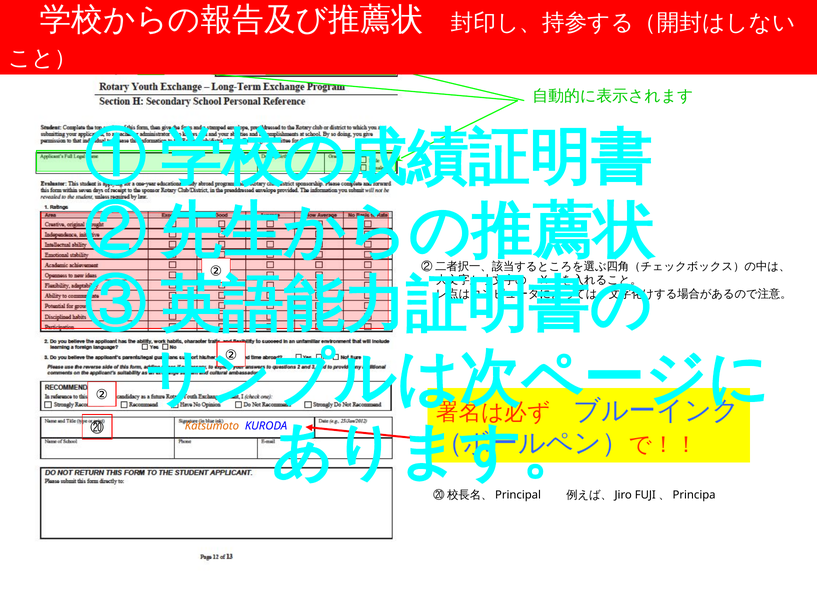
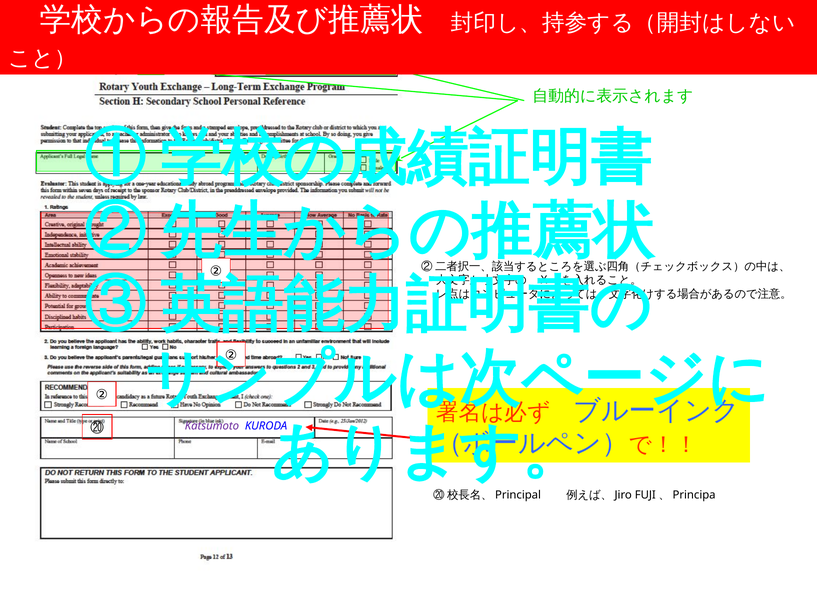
Katsumoto colour: orange -> purple (212, 426)
